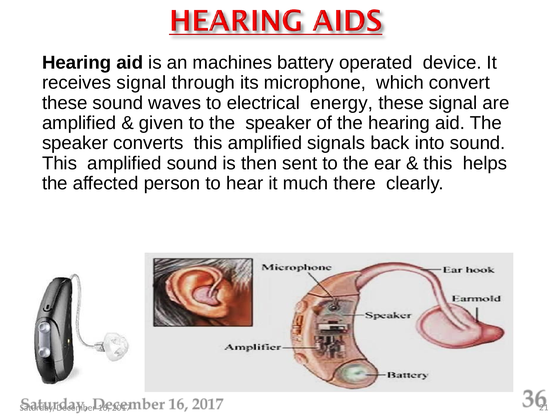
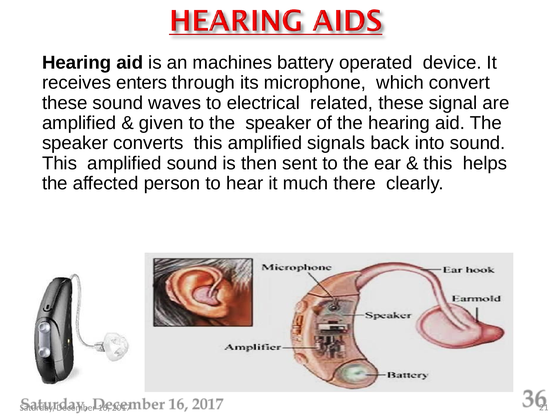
receives signal: signal -> enters (142, 83)
energy: energy -> related (342, 103)
